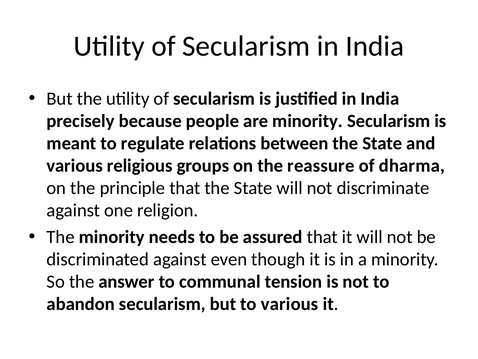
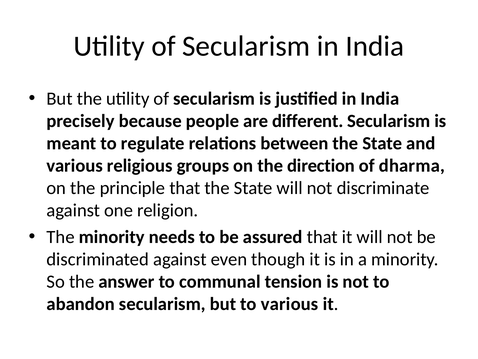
are minority: minority -> different (308, 121)
reassure: reassure -> direction (321, 165)
